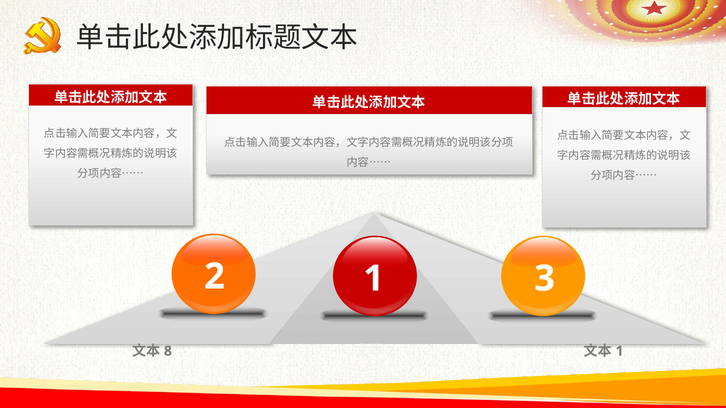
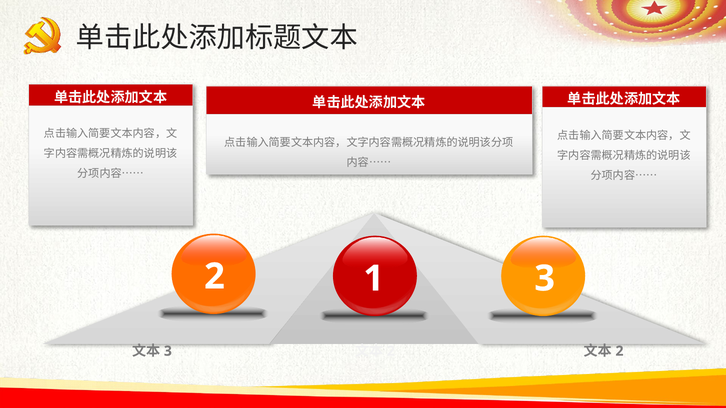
8: 8 -> 3 (168, 351)
1: 1 -> 2 (620, 351)
